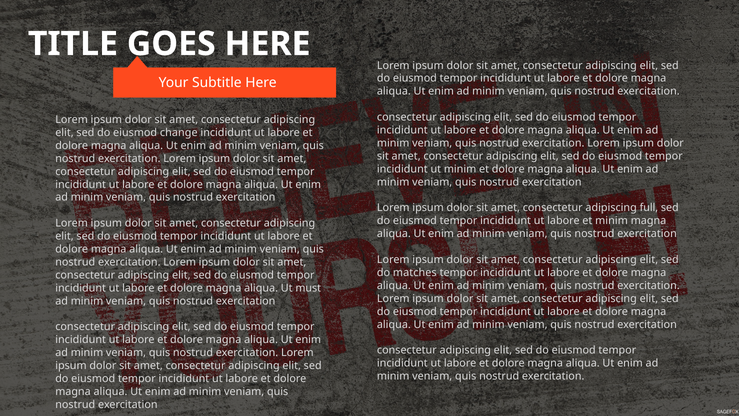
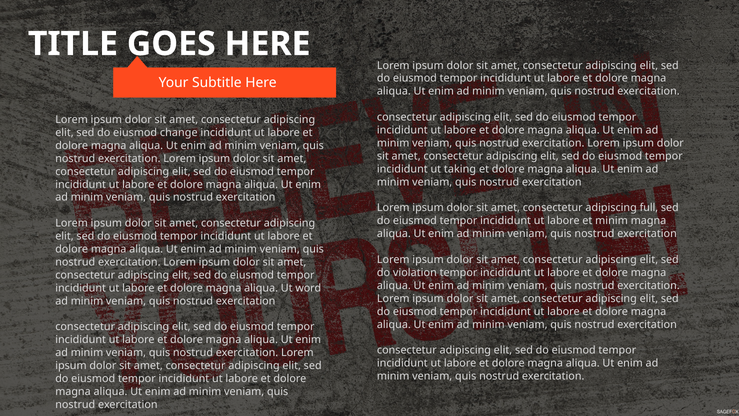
ut minim: minim -> taking (460, 169)
matches: matches -> violation (415, 272)
must: must -> word (308, 288)
